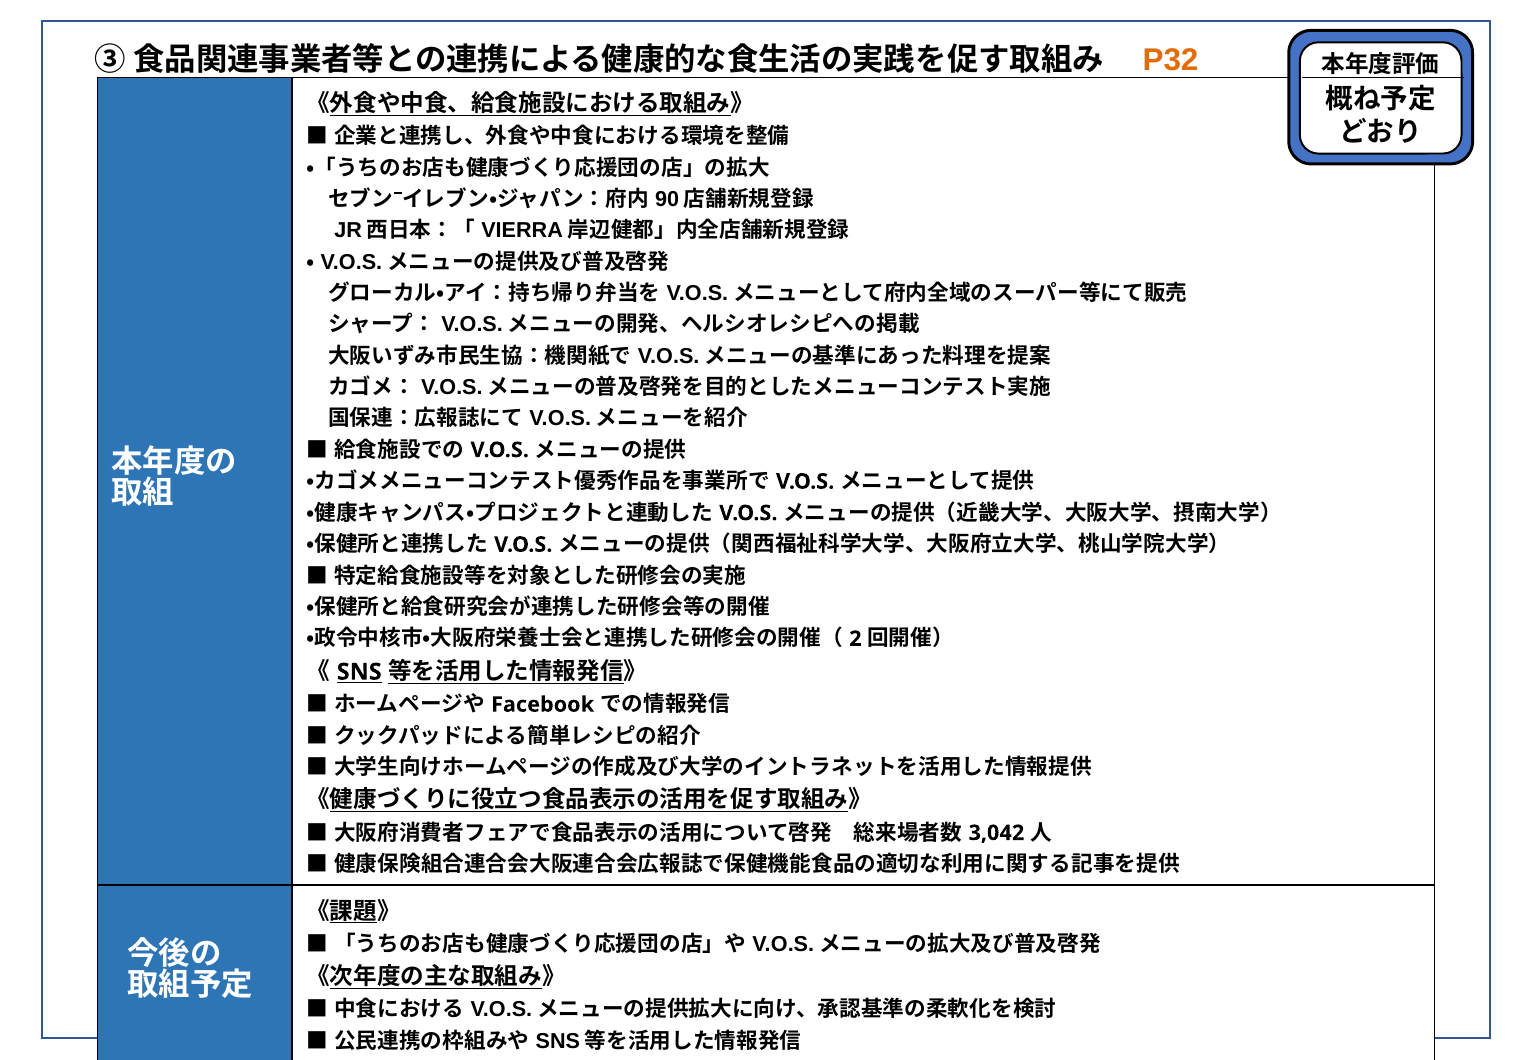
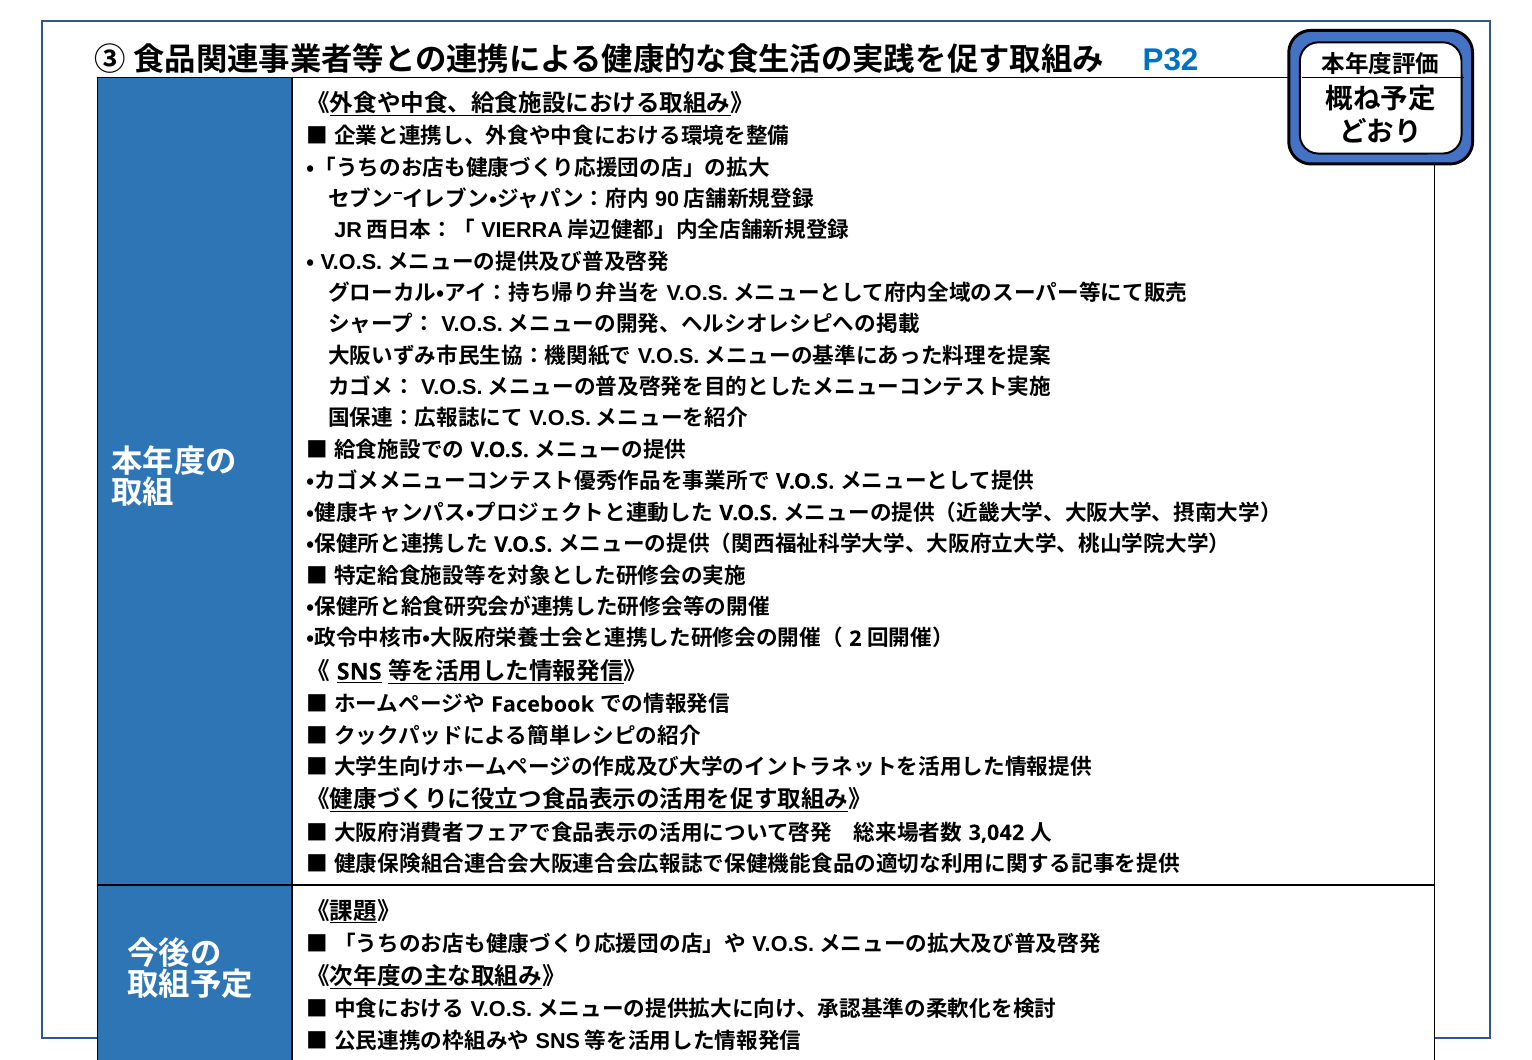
P32 colour: orange -> blue (1171, 60)
